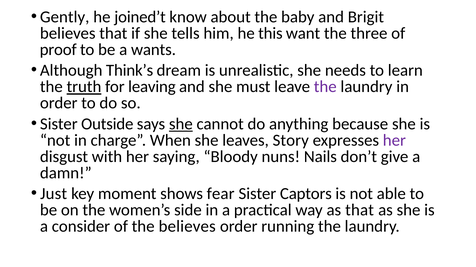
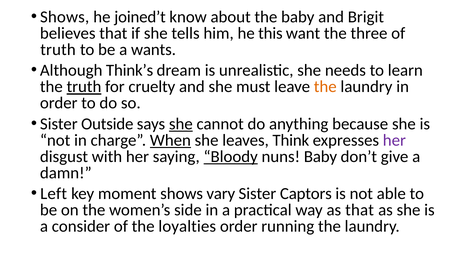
Gently: Gently -> Shows (65, 17)
proof: proof -> truth (58, 50)
leaving: leaving -> cruelty (152, 87)
the colour: purple -> orange (325, 87)
When underline: none -> present (170, 141)
Story: Story -> Think (291, 141)
Bloody underline: none -> present (231, 157)
nuns Nails: Nails -> Baby (320, 157)
Just: Just -> Left (54, 194)
fear: fear -> vary (221, 194)
the believes: believes -> loyalties (187, 227)
